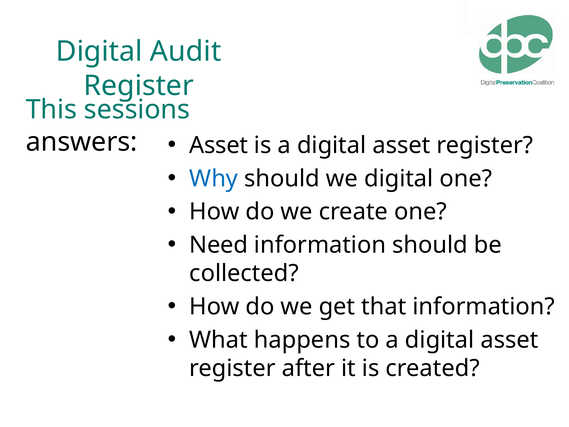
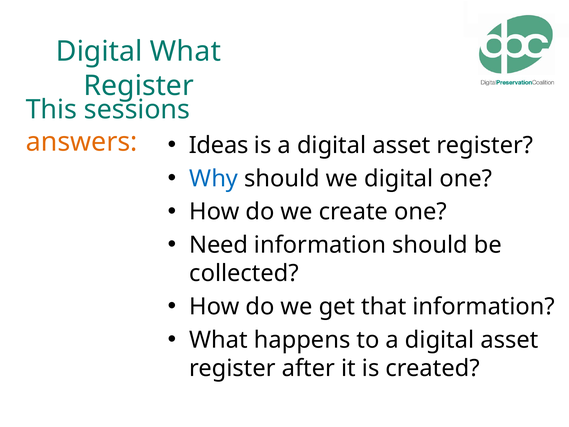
Digital Audit: Audit -> What (185, 51)
answers colour: black -> orange (82, 142)
Asset: Asset -> Ideas (219, 145)
